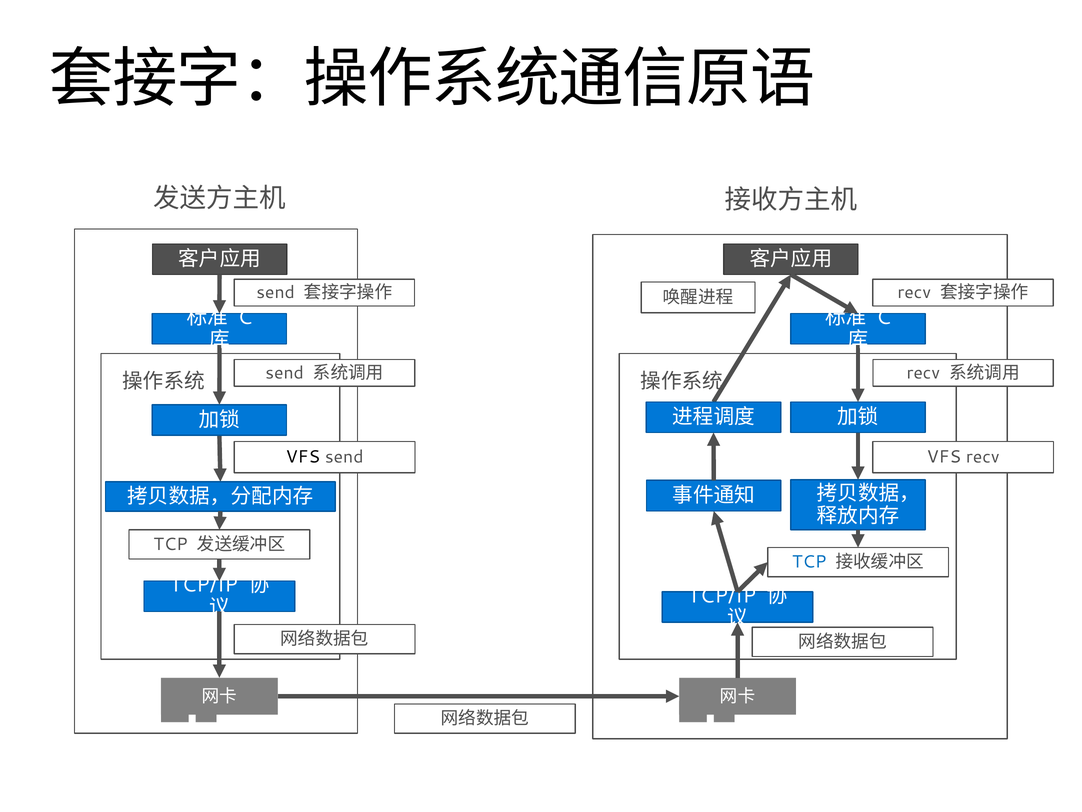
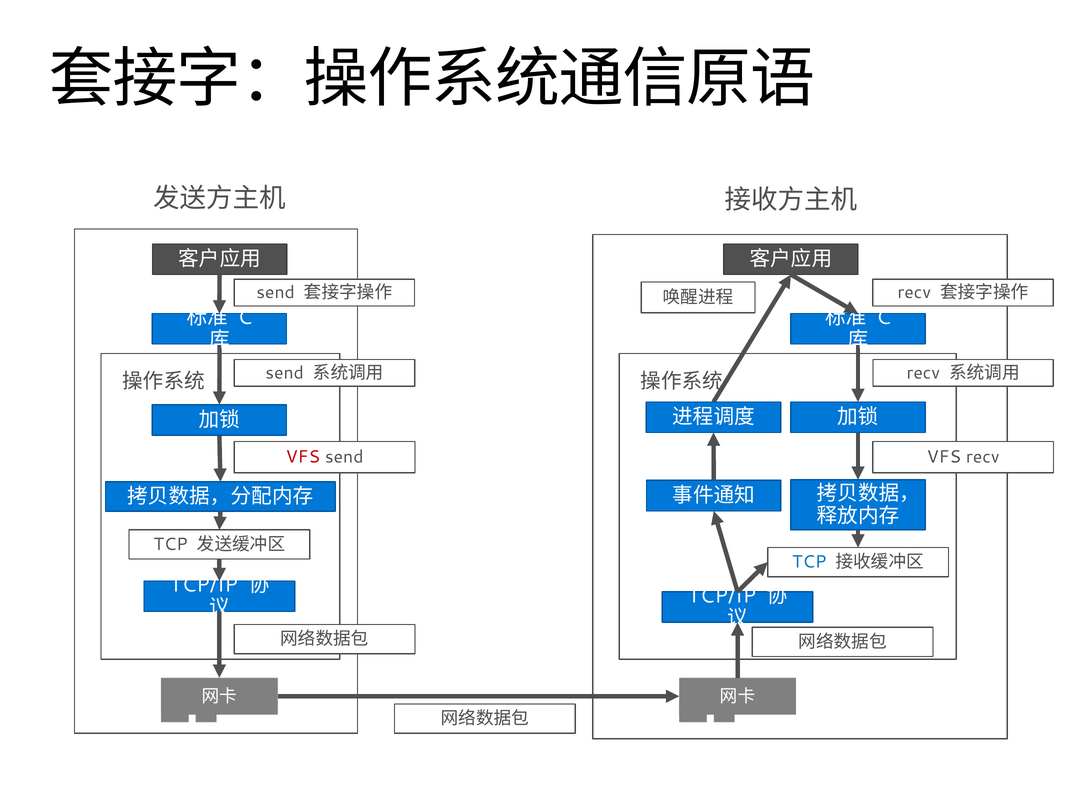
VFS colour: black -> red (303, 457)
